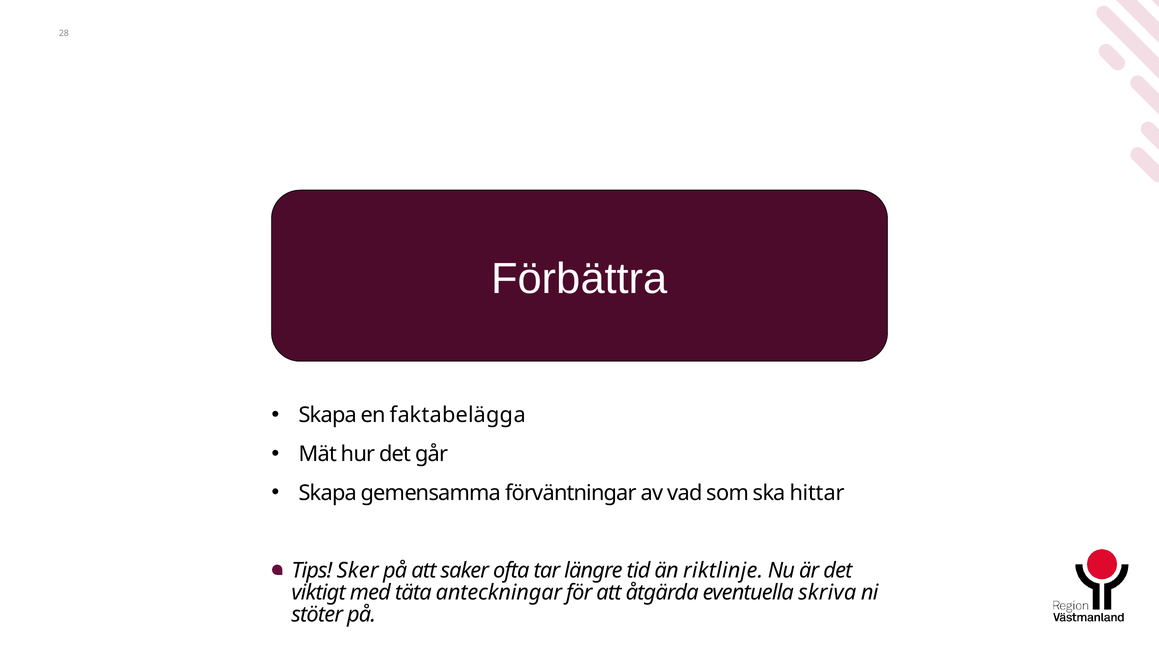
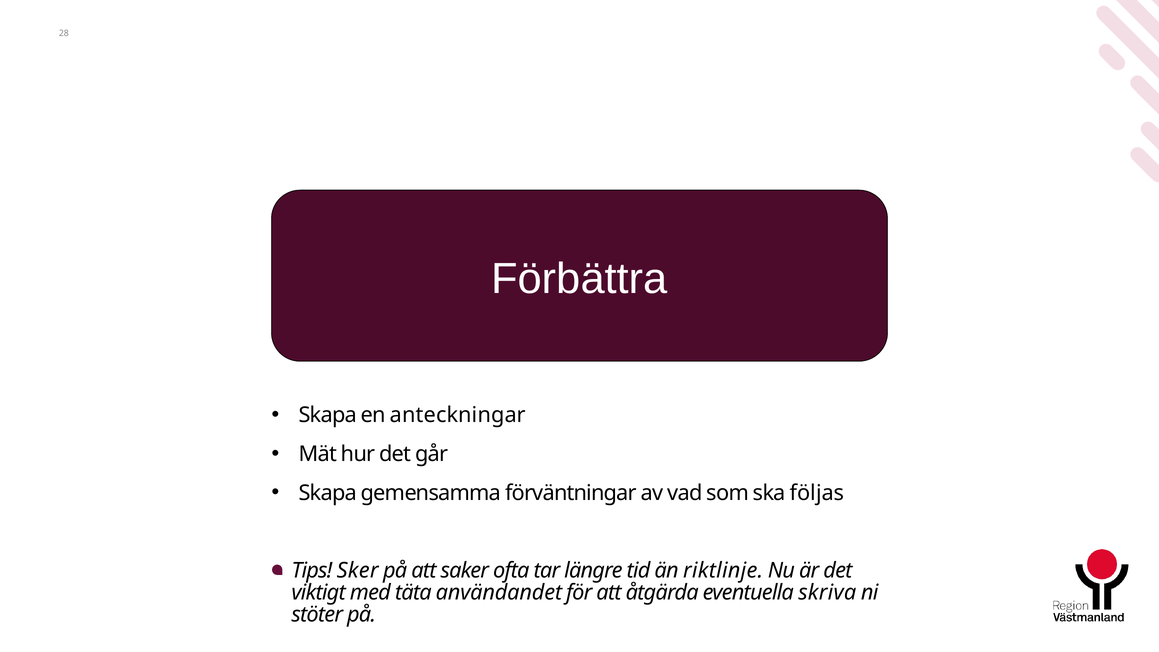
faktabelägga: faktabelägga -> anteckningar (458, 415)
hittar: hittar -> följas (817, 493)
anteckningar: anteckningar -> användandet (499, 592)
